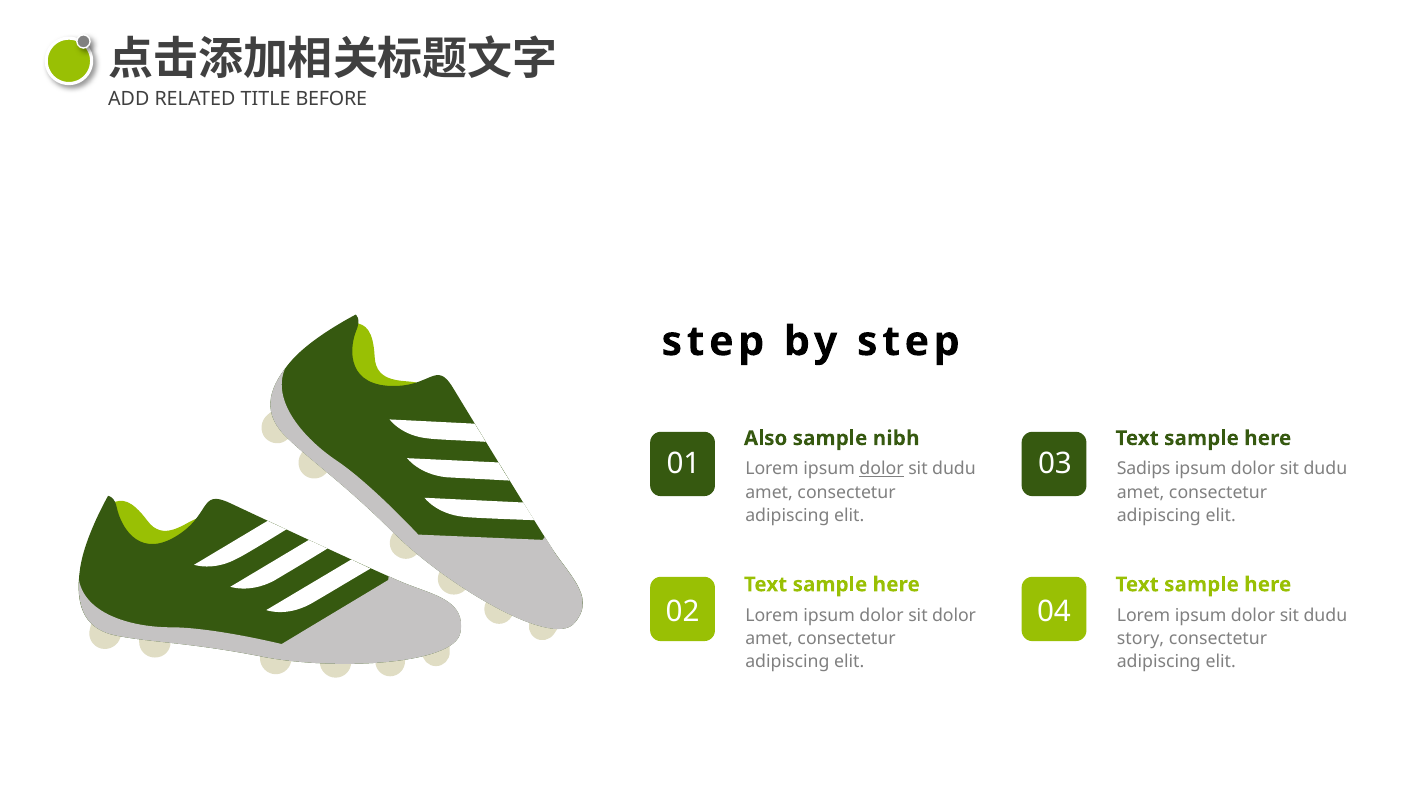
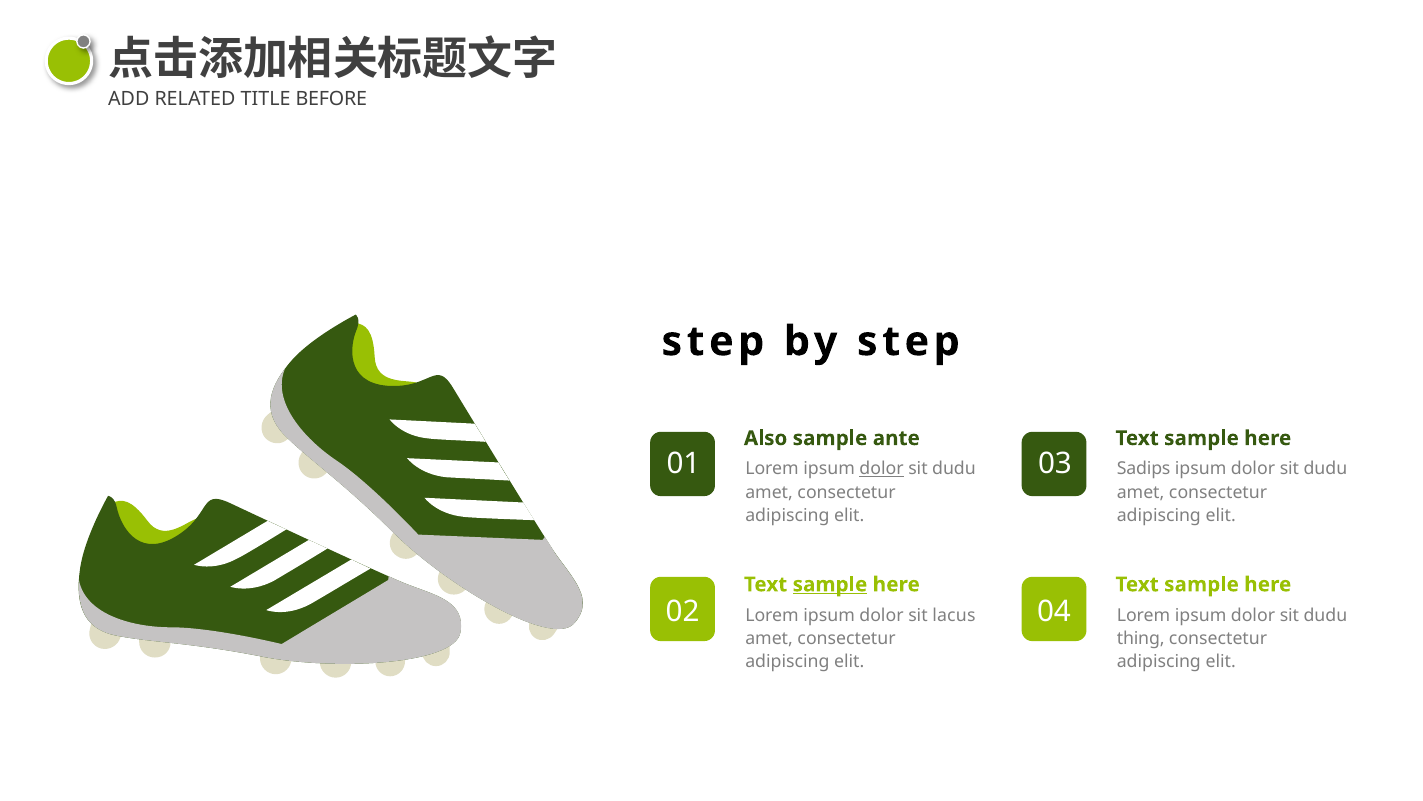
nibh: nibh -> ante (896, 438)
sample underline: none -> present (830, 584)
sit dolor: dolor -> lacus (954, 615)
story: story -> thing (1141, 638)
